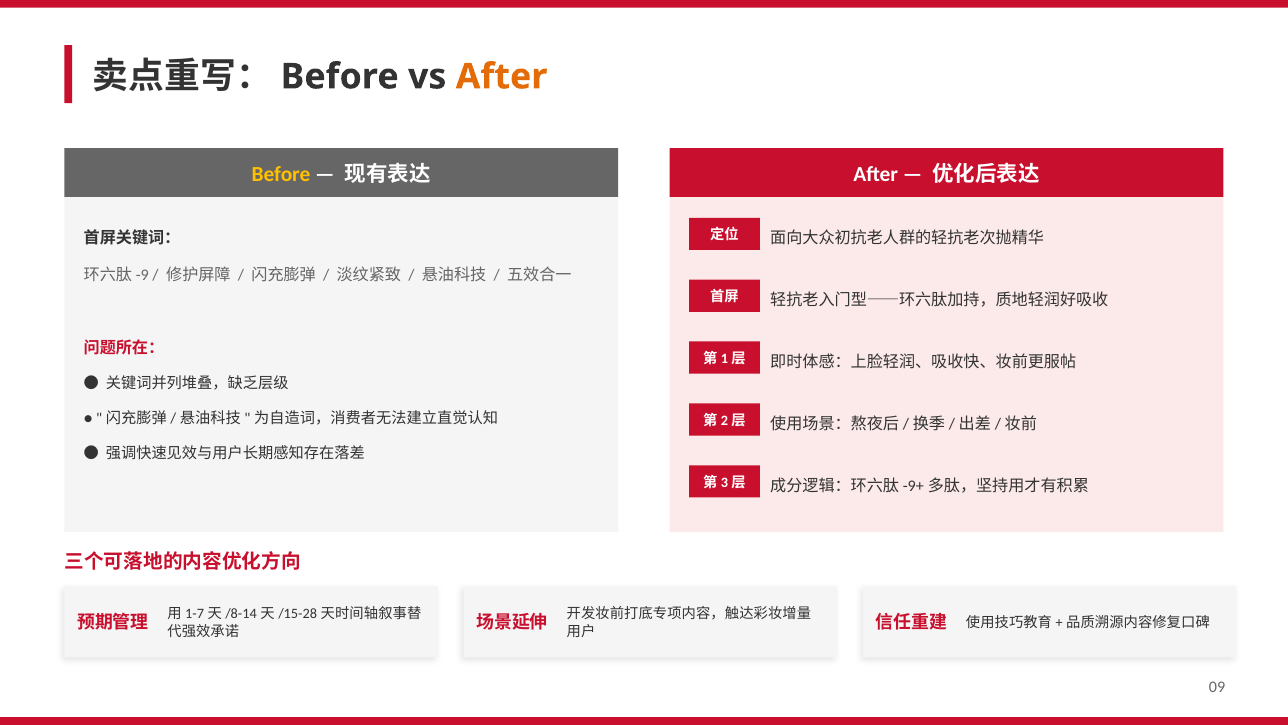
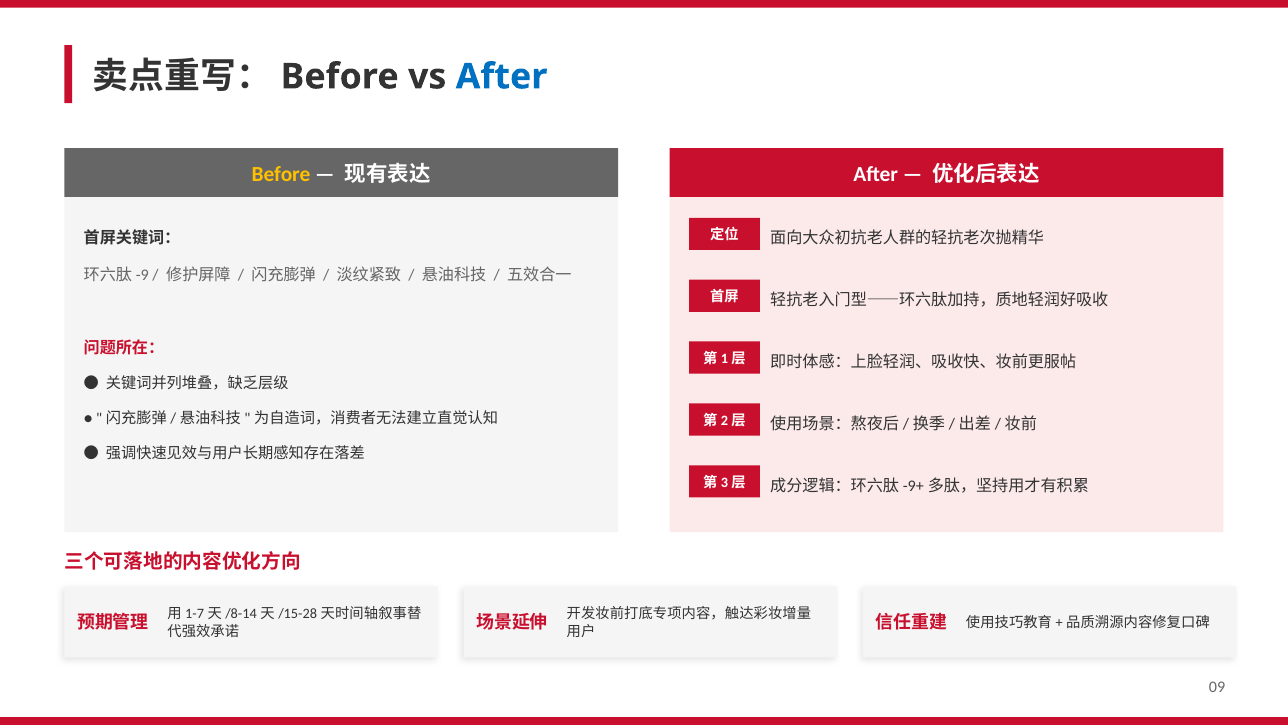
After colour: orange -> blue (502, 77)
